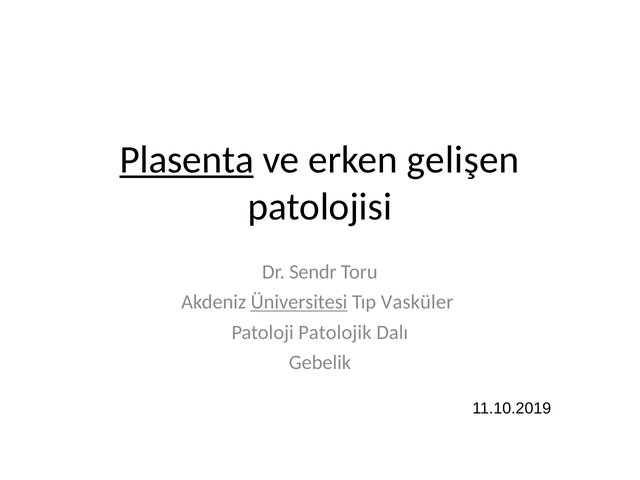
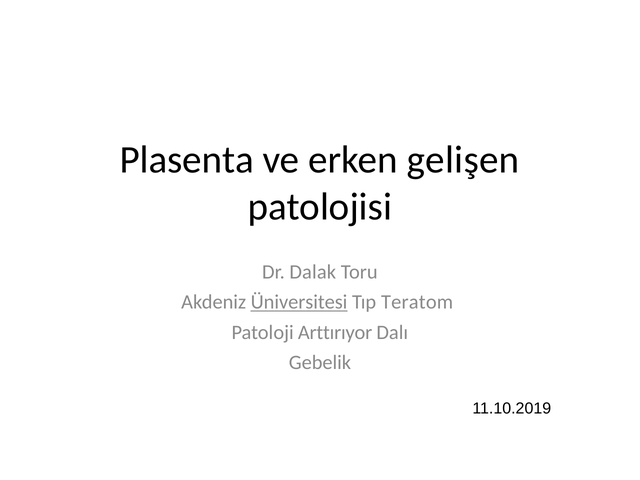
Plasenta underline: present -> none (187, 160)
Sendr: Sendr -> Dalak (313, 272)
Vasküler: Vasküler -> Teratom (417, 302)
Patolojik: Patolojik -> Arttırıyor (335, 332)
